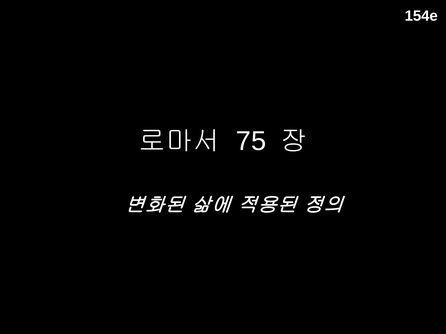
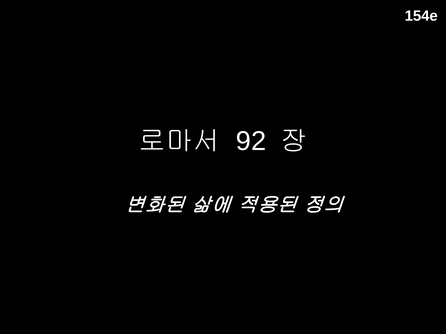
75: 75 -> 92 (251, 141)
